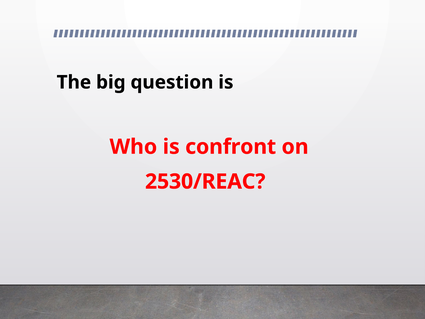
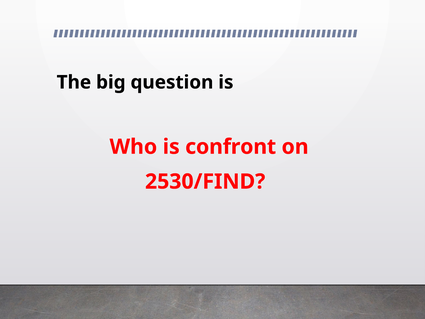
2530/REAC: 2530/REAC -> 2530/FIND (205, 181)
